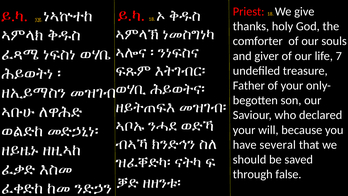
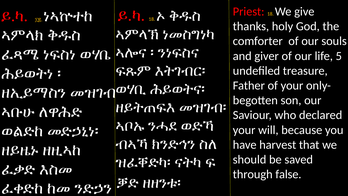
7: 7 -> 5 (339, 56)
several: several -> harvest (278, 145)
